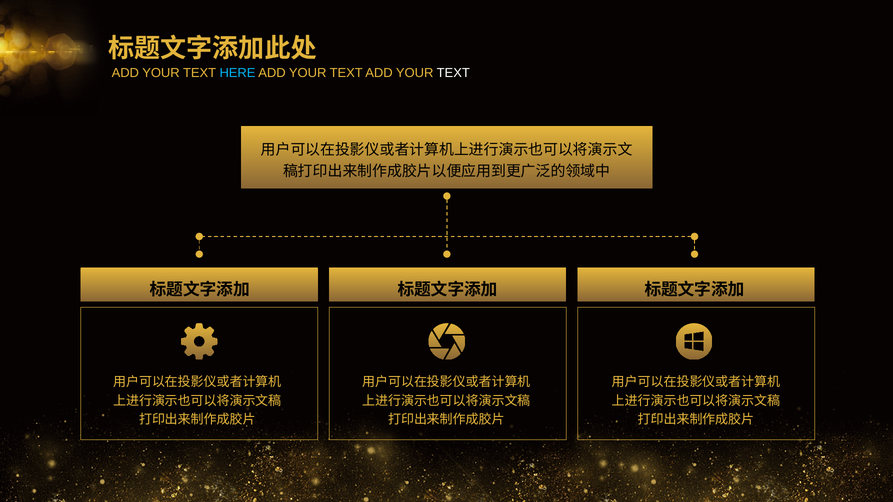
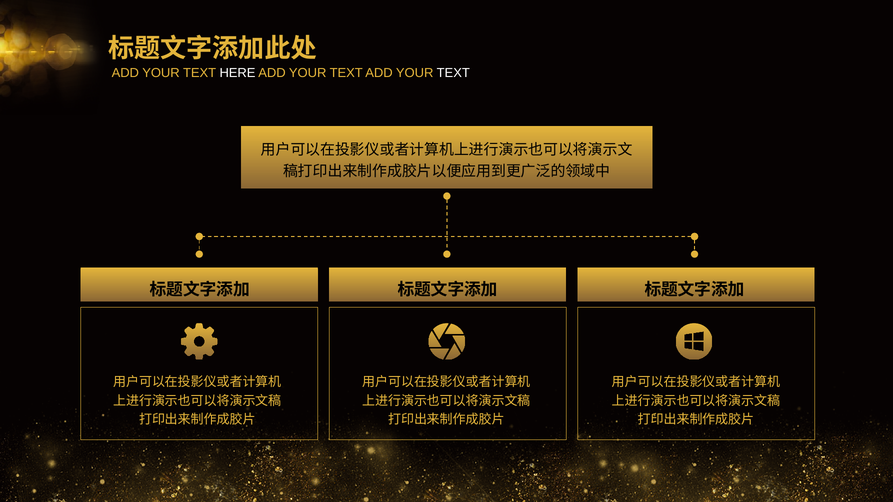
HERE colour: light blue -> white (237, 73)
